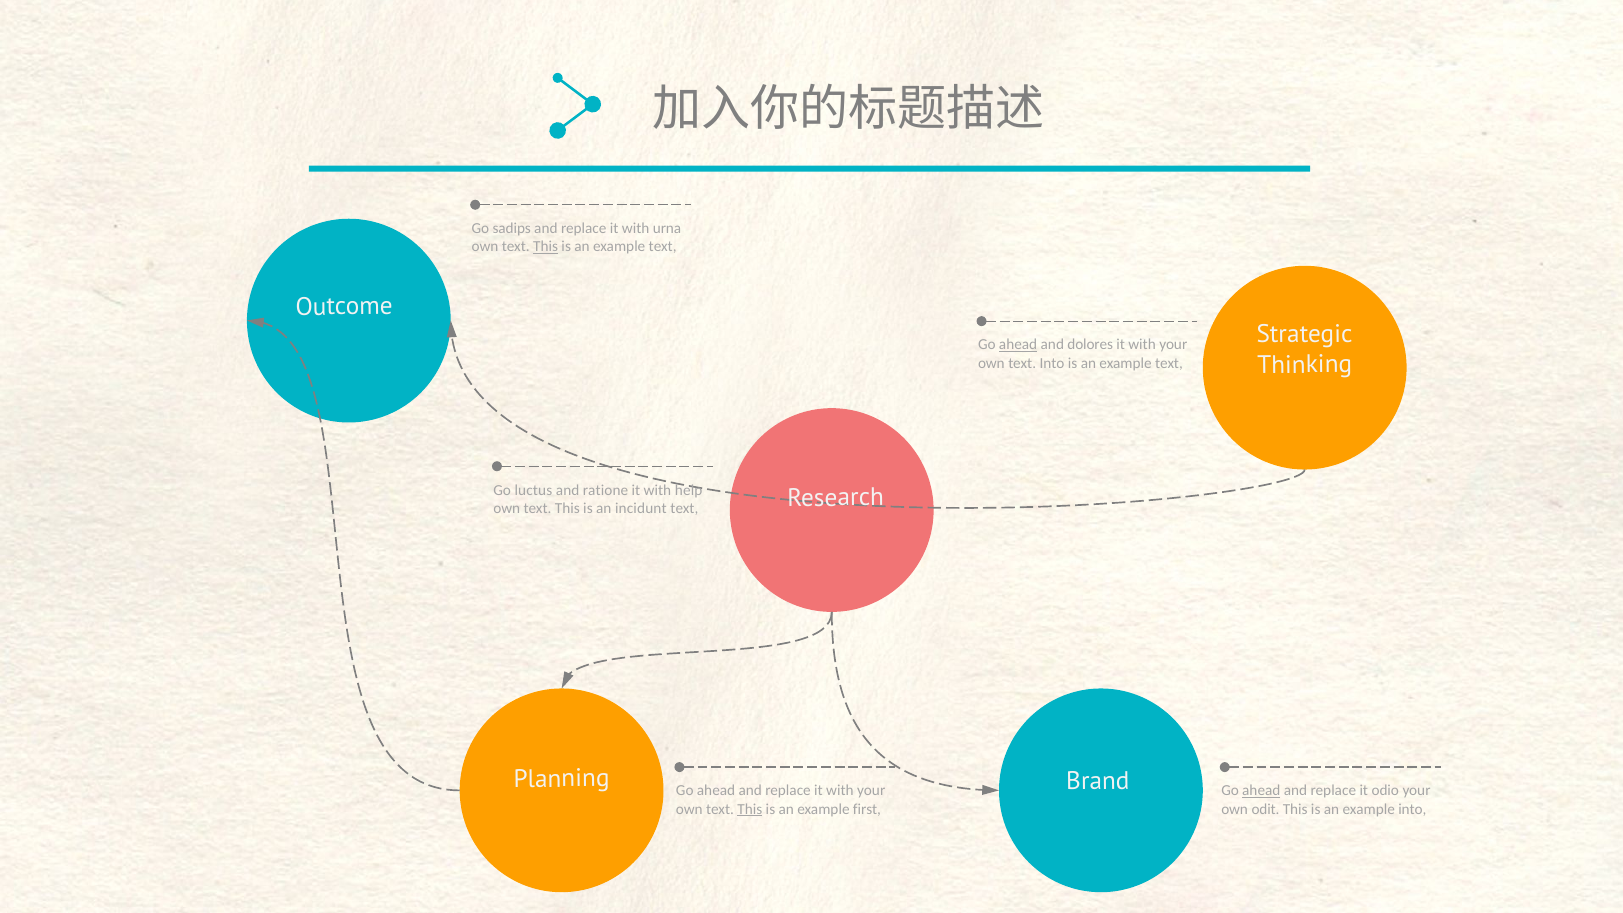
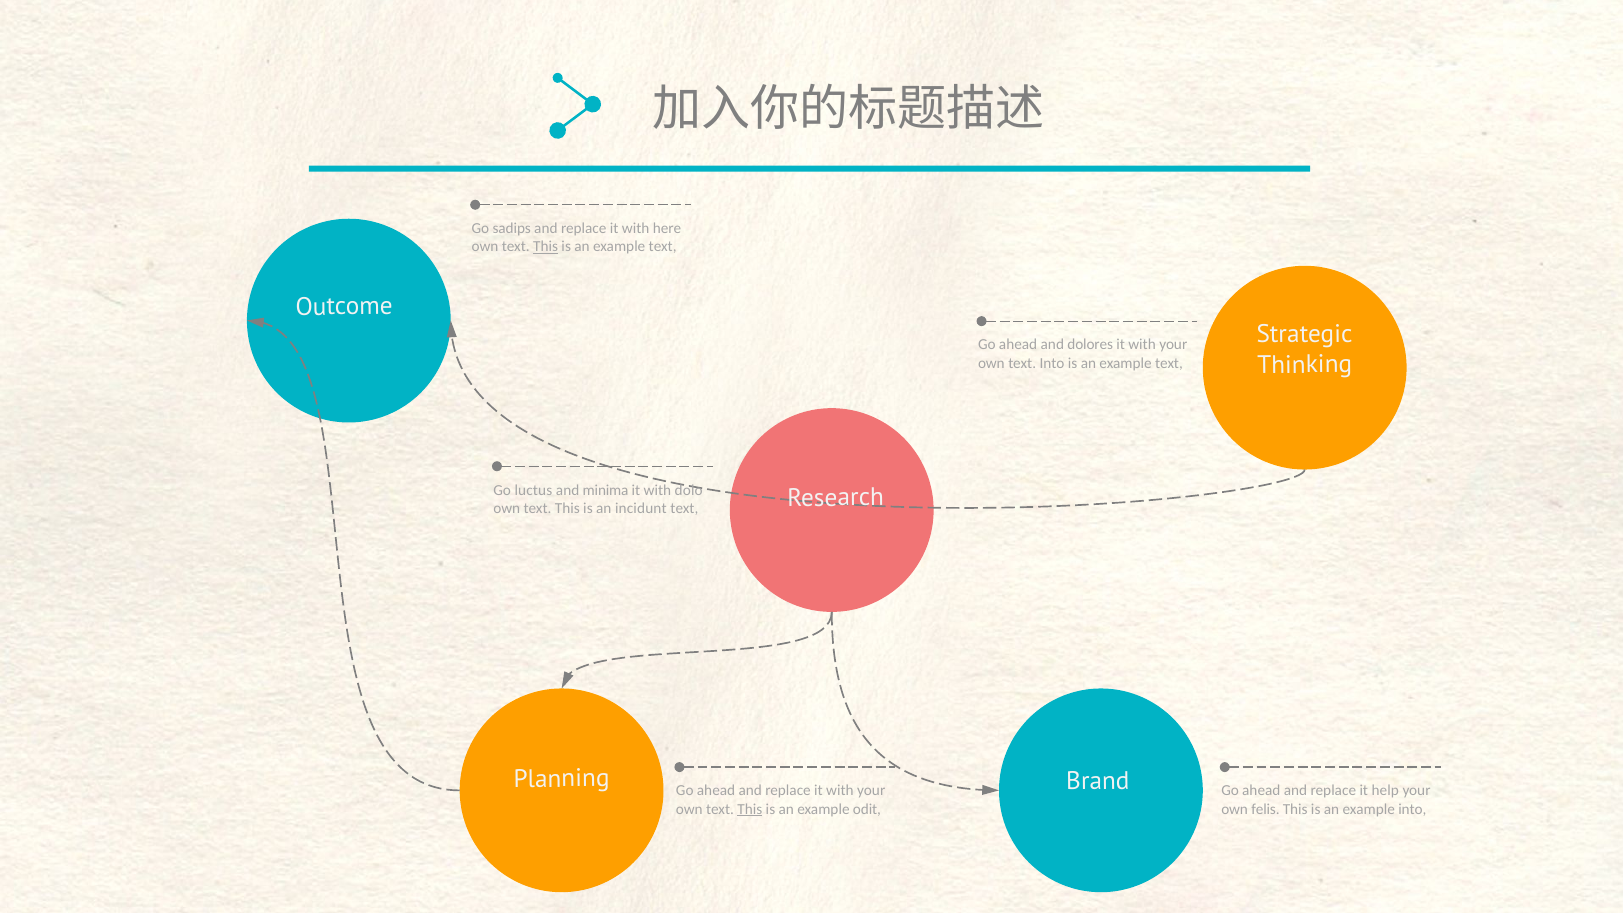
urna: urna -> here (667, 229)
ahead underline: present -> none (1018, 345)
ratione: ratione -> minima (606, 490)
help: help -> dolo (689, 490)
ahead underline: present -> none (1261, 791)
odio: odio -> help (1385, 791)
first: first -> odit (867, 809)
odit: odit -> felis (1265, 809)
